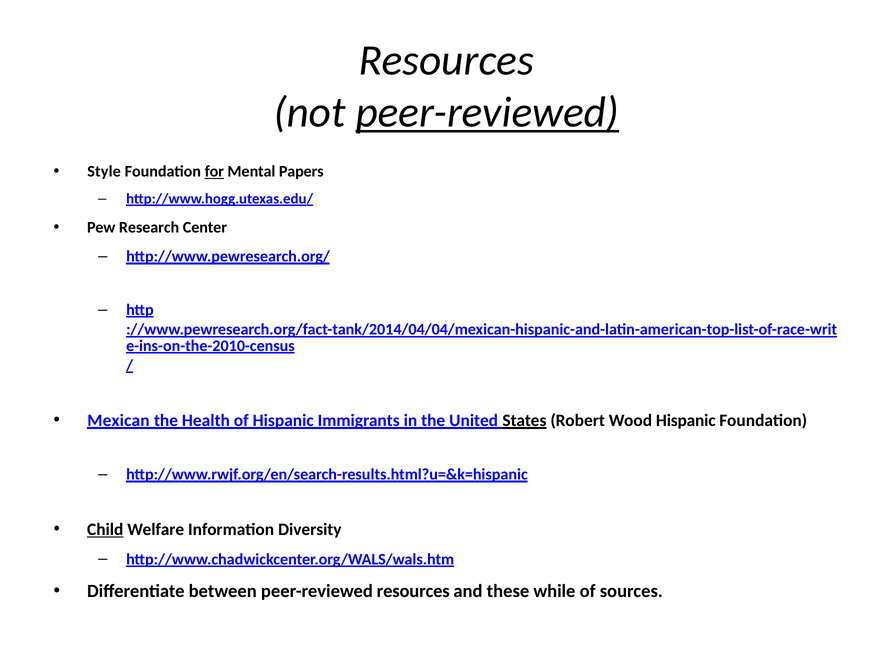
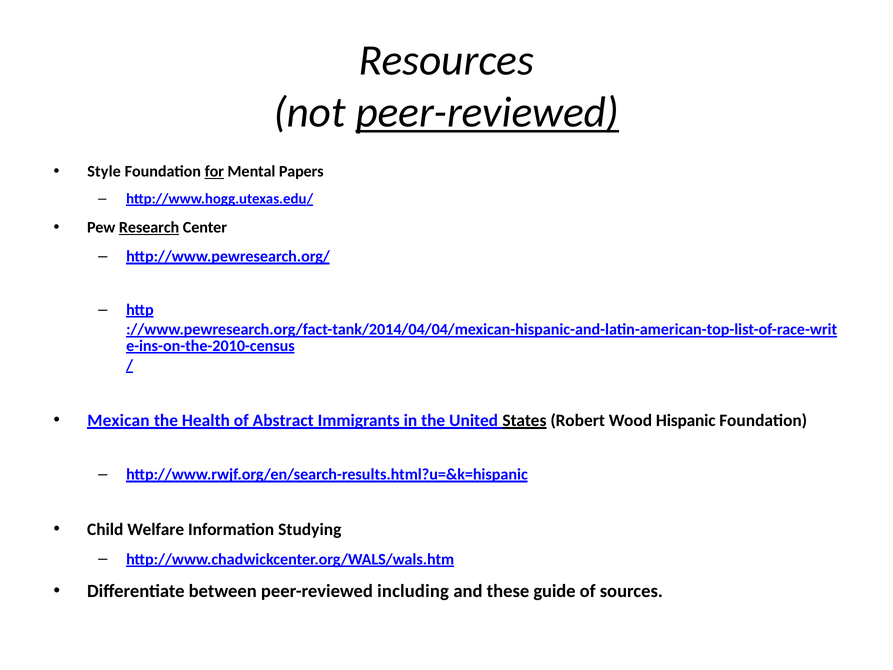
Research underline: none -> present (149, 227)
of Hispanic: Hispanic -> Abstract (283, 420)
Child underline: present -> none (105, 529)
Diversity: Diversity -> Studying (310, 529)
peer-reviewed resources: resources -> including (413, 591)
while: while -> guide (554, 591)
